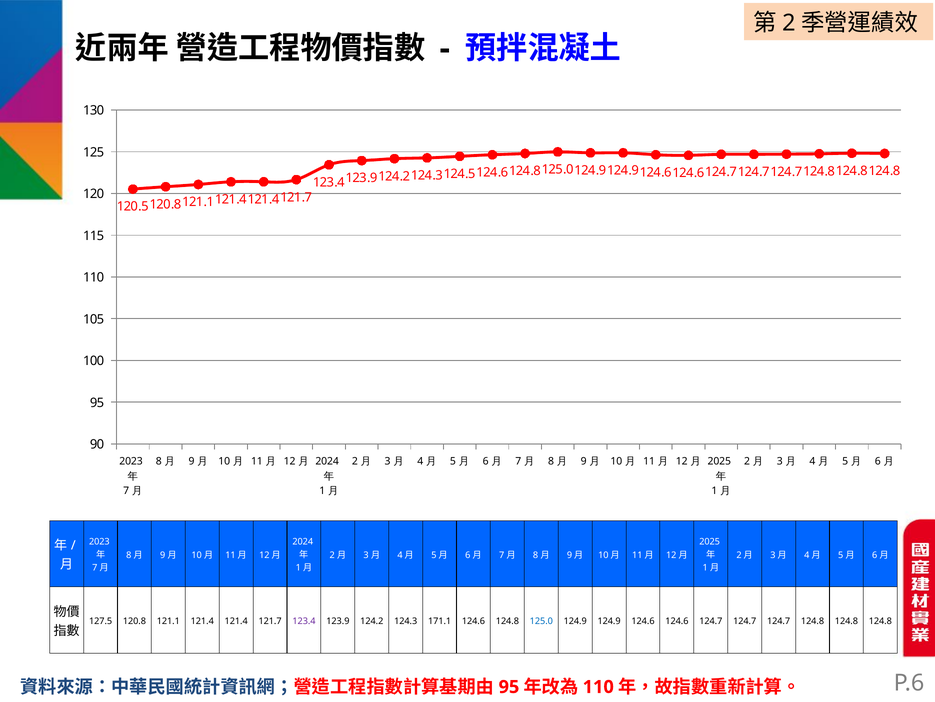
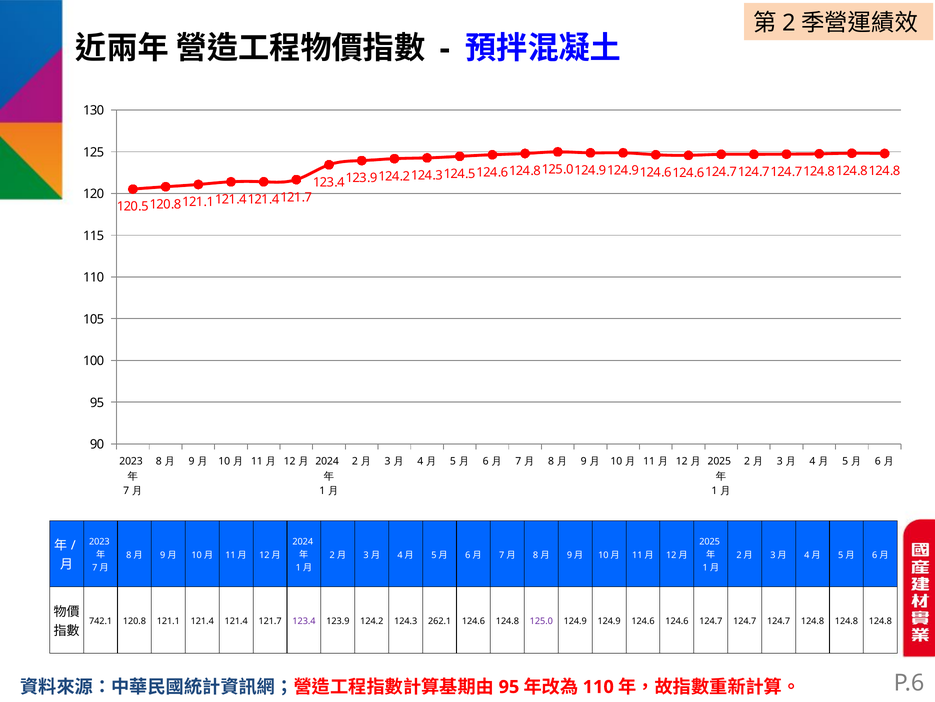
127.5: 127.5 -> 742.1 (101, 620)
171.1: 171.1 -> 262.1 (440, 620)
125.0 colour: blue -> purple (541, 620)
